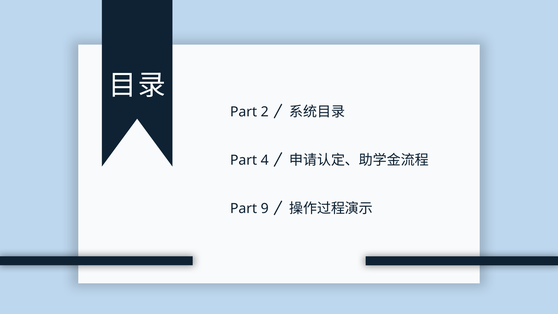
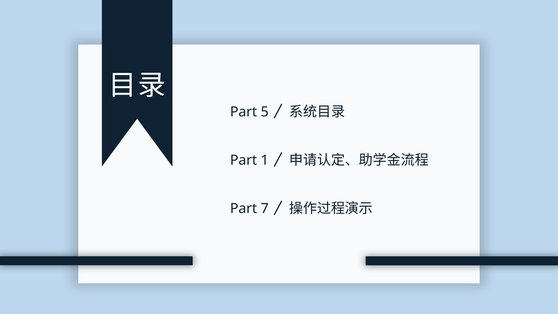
2: 2 -> 5 (265, 112)
4: 4 -> 1 (265, 160)
9: 9 -> 7 (265, 208)
